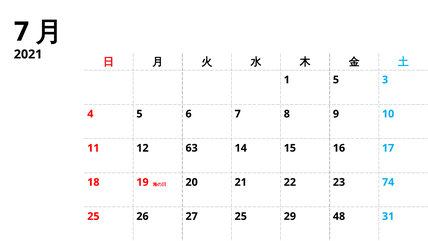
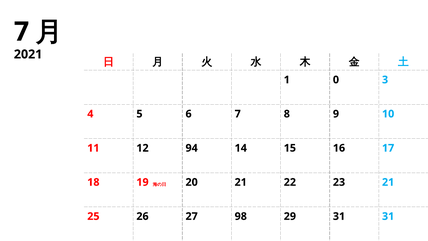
1 5: 5 -> 0 (336, 80)
63: 63 -> 94 (192, 148)
23 74: 74 -> 21 (388, 182)
27 25: 25 -> 98 (241, 216)
29 48: 48 -> 31 (339, 216)
